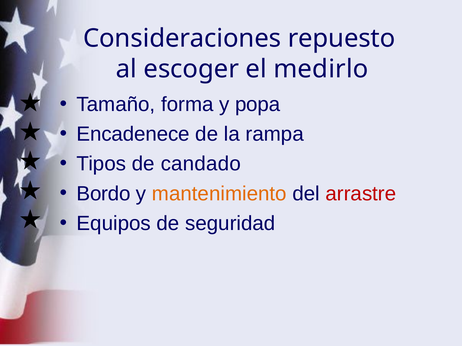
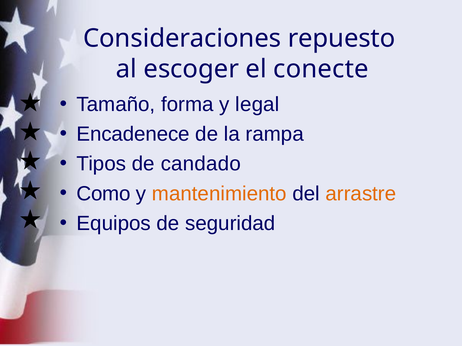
medirlo: medirlo -> conecte (321, 69)
popa: popa -> legal (257, 105)
Bordo: Bordo -> Como (104, 194)
arrastre colour: red -> orange (361, 194)
